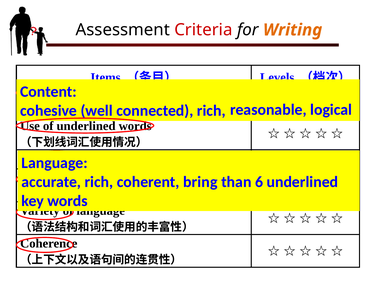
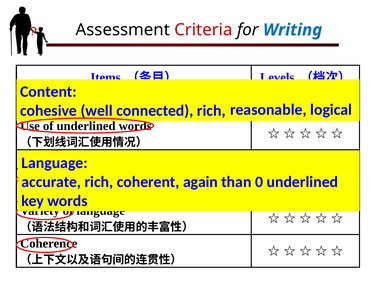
Writing colour: orange -> blue (293, 30)
bring: bring -> again (200, 182)
6: 6 -> 0 (259, 182)
